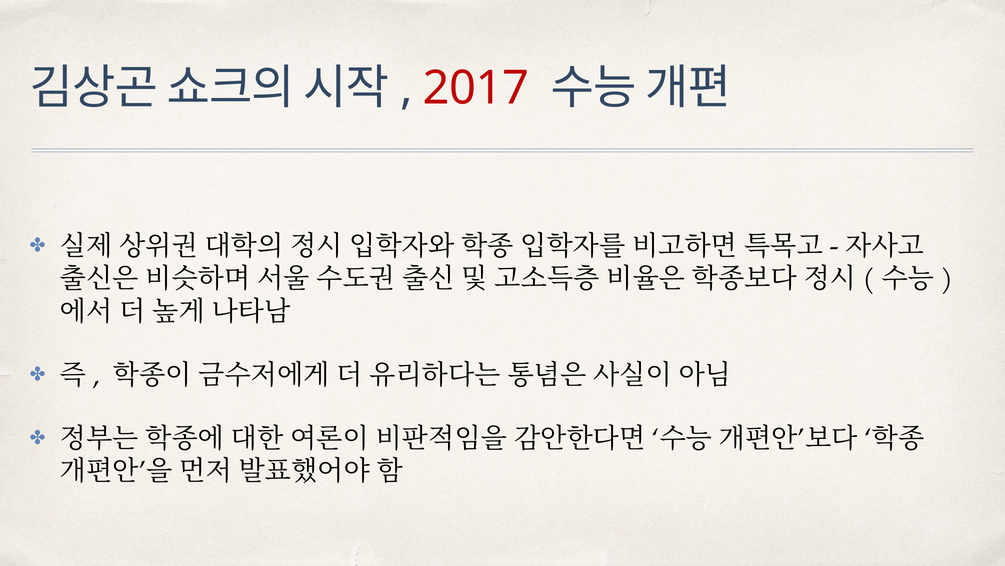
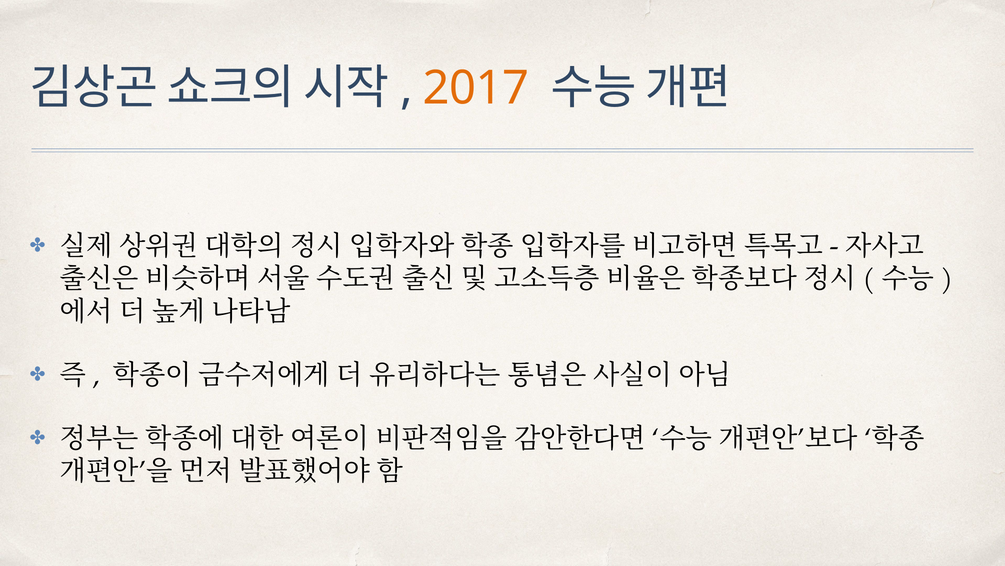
2017 colour: red -> orange (476, 88)
